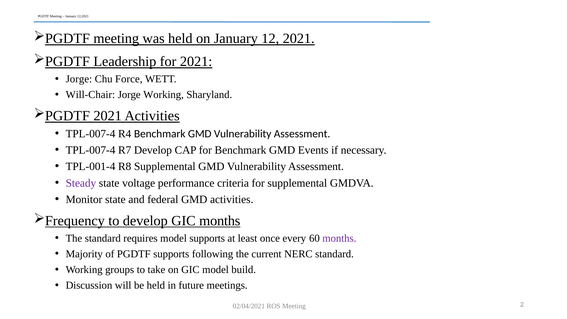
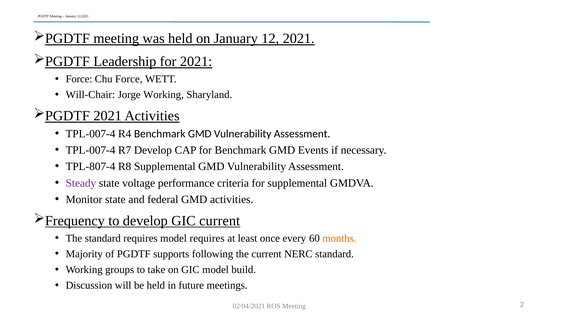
Jorge: Jorge -> Force (79, 79)
TPL-001-4: TPL-001-4 -> TPL-807-4 (91, 167)
GIC months: months -> current (220, 221)
model supports: supports -> requires (207, 238)
months colour: purple -> orange (339, 238)
